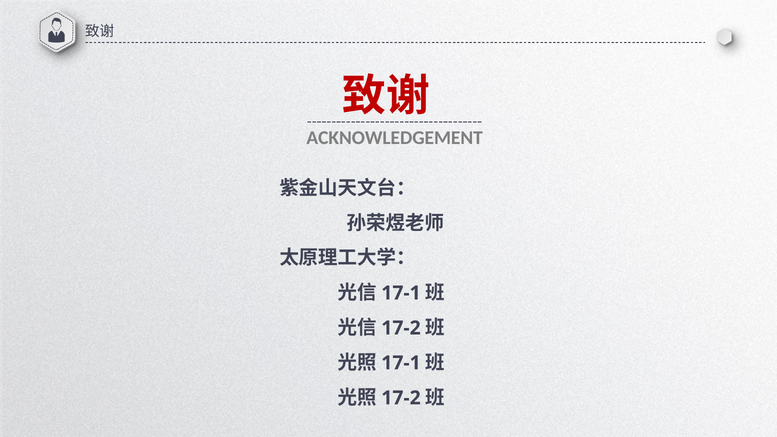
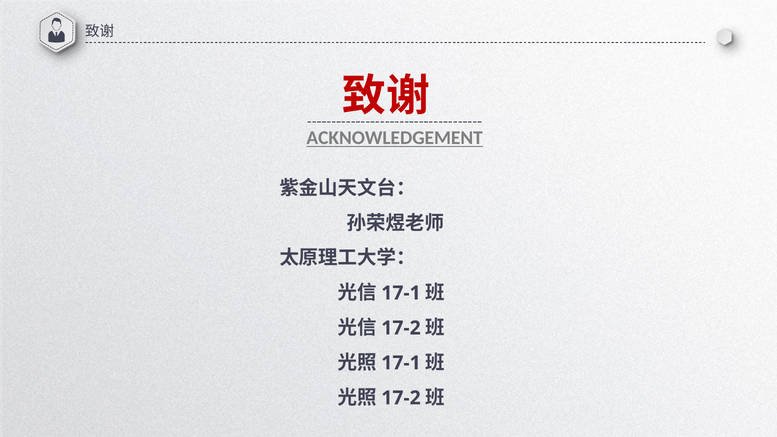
ACKNOWLEDGEMENT underline: none -> present (395, 138)
